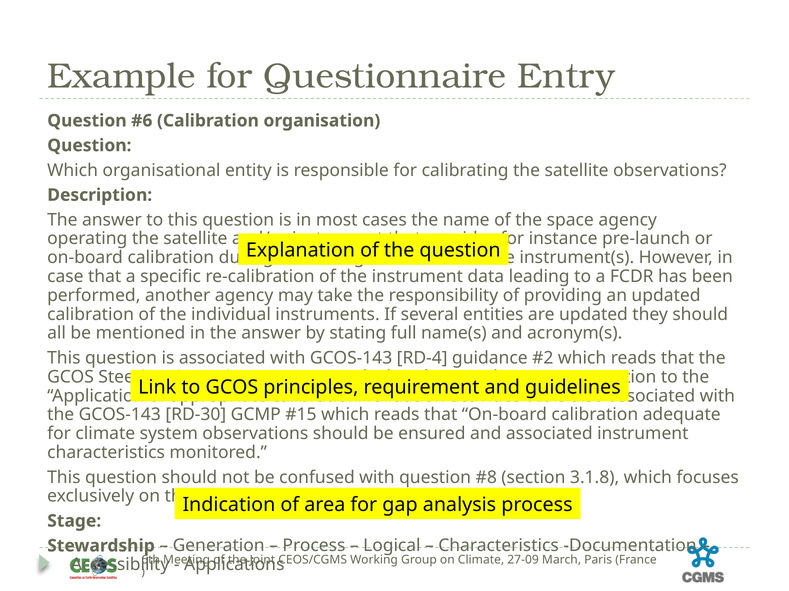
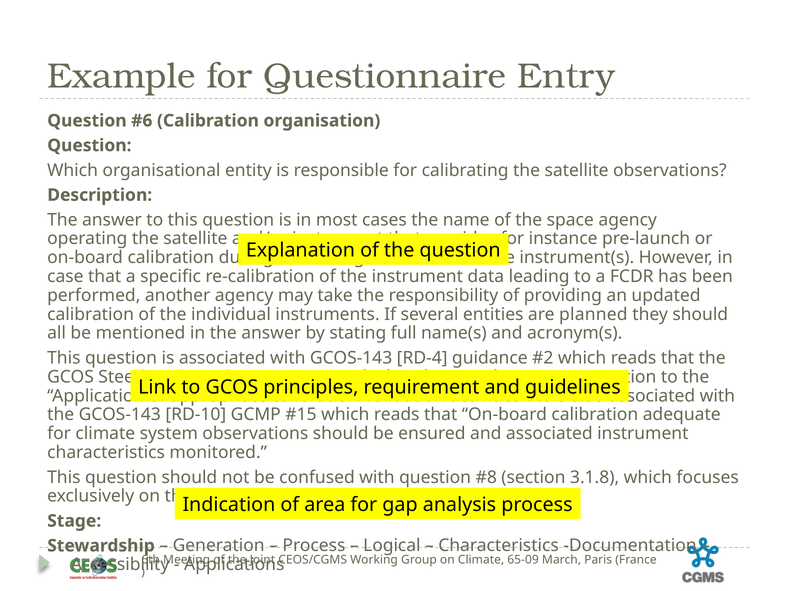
are updated: updated -> planned (593, 315)
RD-30: RD-30 -> RD-10 (196, 415)
27-09: 27-09 -> 65-09 (523, 560)
